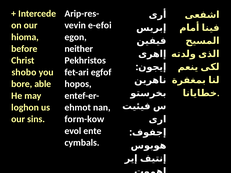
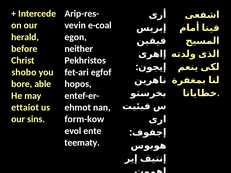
e-efoi: e-efoi -> e-coal (100, 25)
hioma: hioma -> herald (25, 37)
loghon: loghon -> ettaiot (25, 108)
cymbals: cymbals -> teematy (82, 143)
